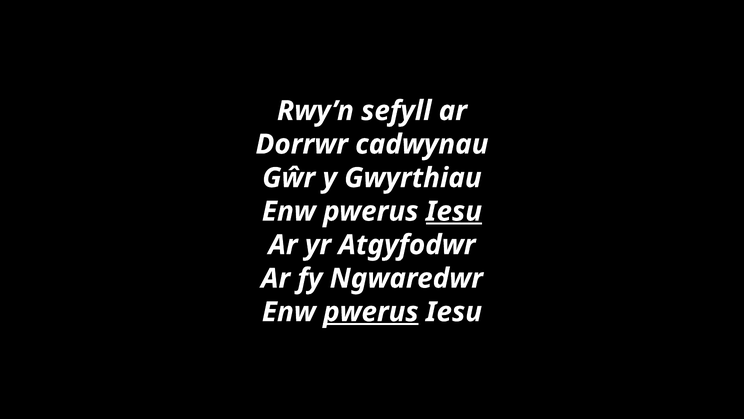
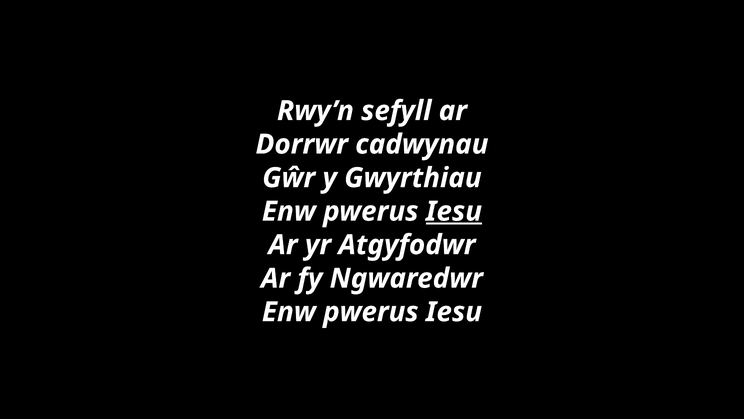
pwerus underline: present -> none (371, 312)
